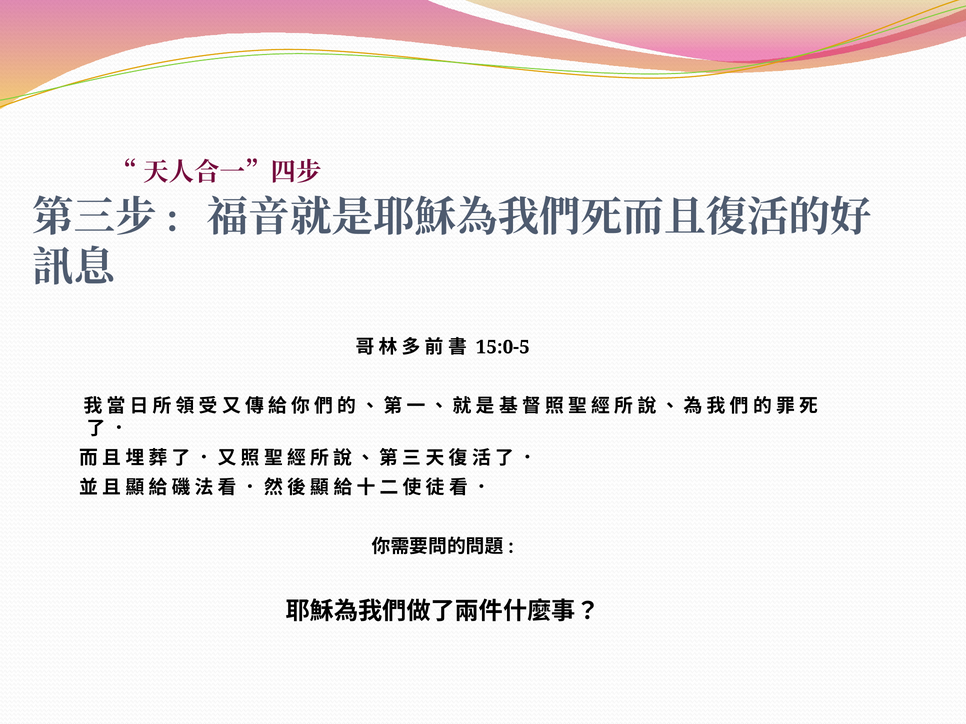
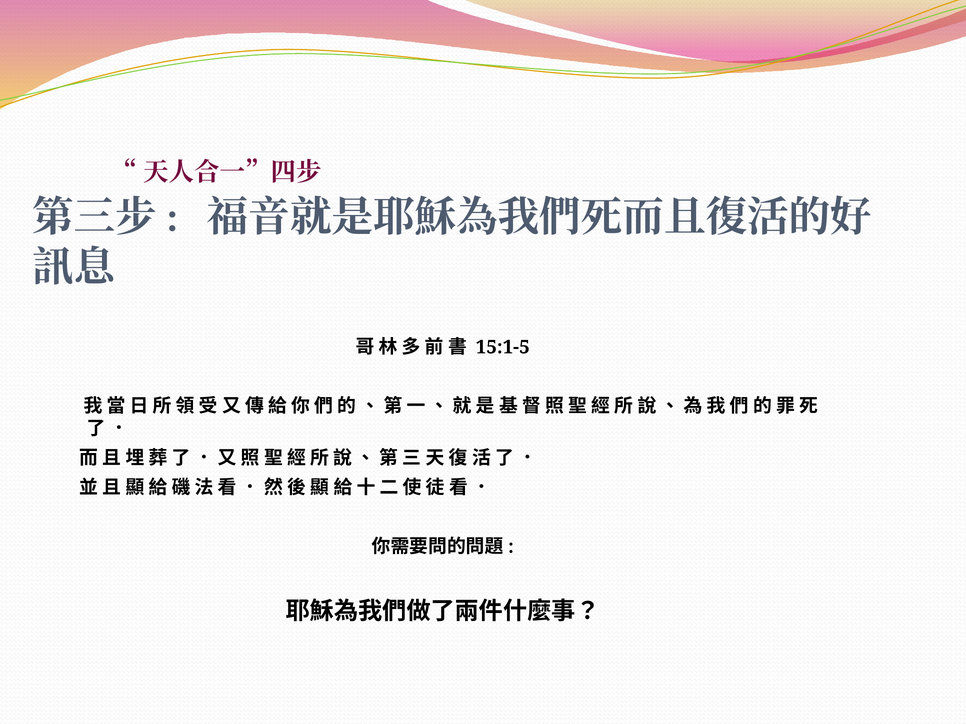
15:0-5: 15:0-5 -> 15:1-5 (503, 347)
